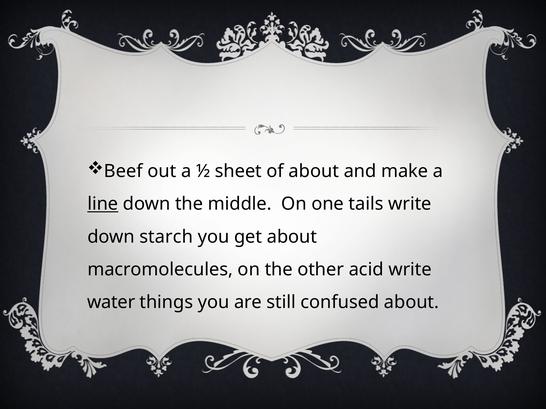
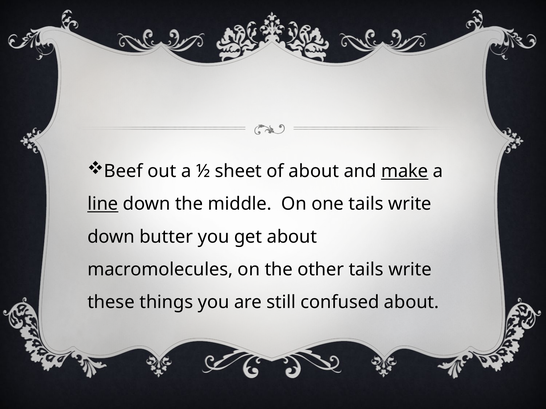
make underline: none -> present (405, 171)
starch: starch -> butter (166, 237)
other acid: acid -> tails (366, 270)
water: water -> these (111, 302)
